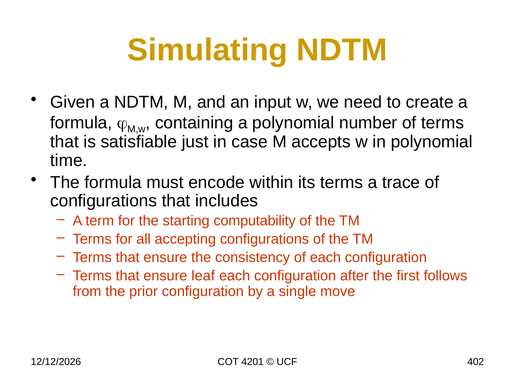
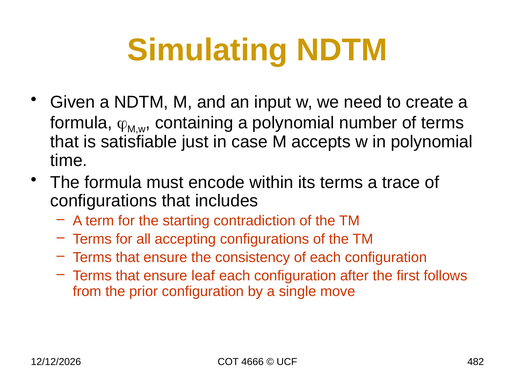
computability: computability -> contradiction (254, 220)
4201: 4201 -> 4666 (253, 361)
402: 402 -> 482 (476, 361)
